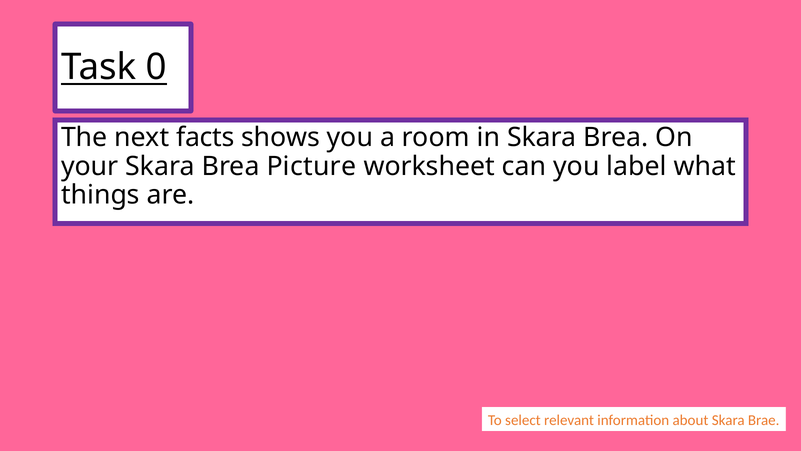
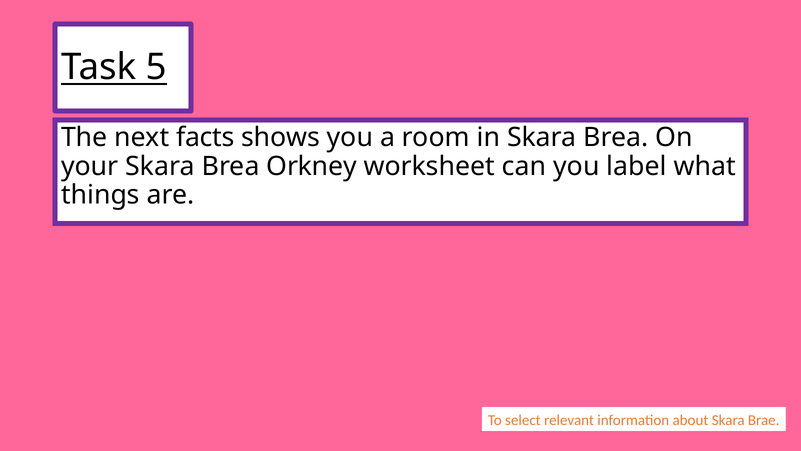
0: 0 -> 5 (156, 67)
Picture: Picture -> Orkney (312, 166)
